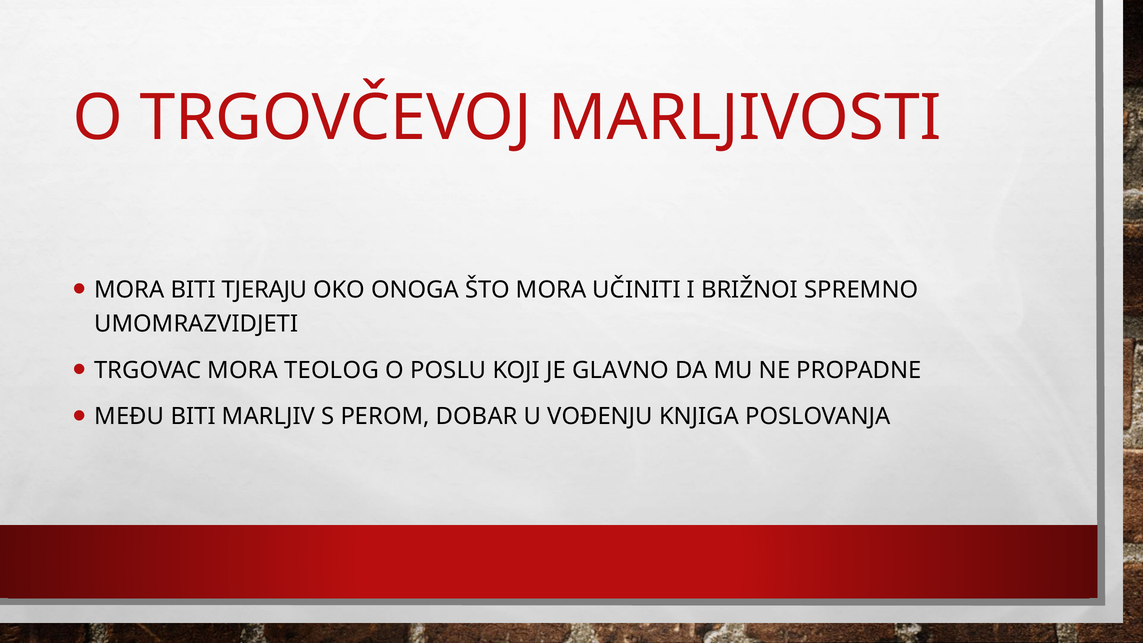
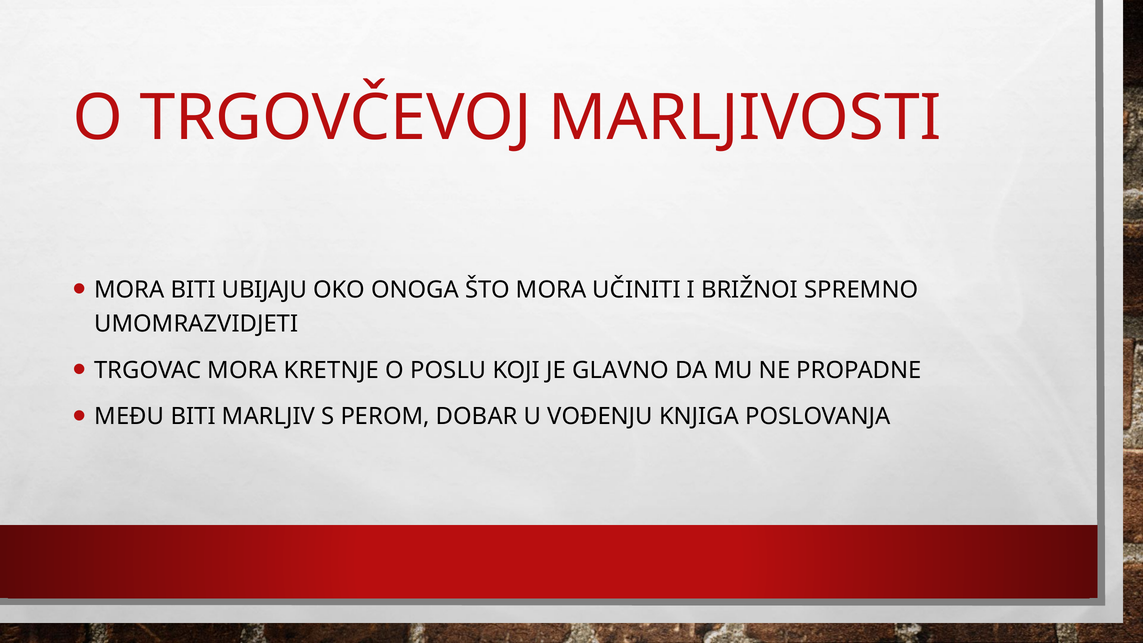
TJERAJU: TJERAJU -> UBIJAJU (265, 290)
TEOLOG: TEOLOG -> KRETNJE (332, 370)
